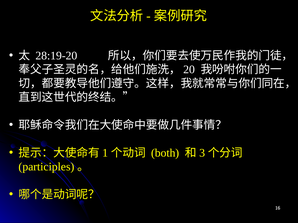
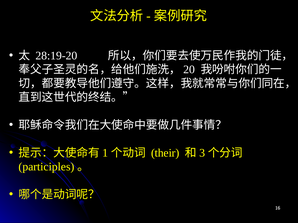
both: both -> their (165, 153)
